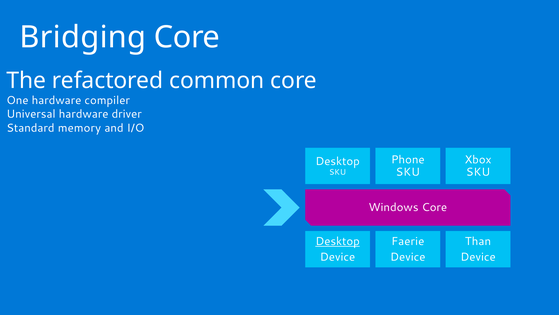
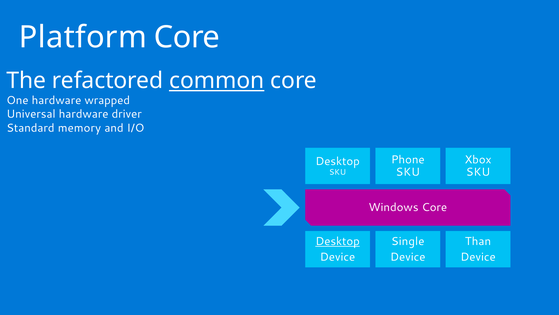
Bridging: Bridging -> Platform (83, 37)
common underline: none -> present (217, 81)
compiler: compiler -> wrapped (107, 100)
Faerie: Faerie -> Single (408, 241)
